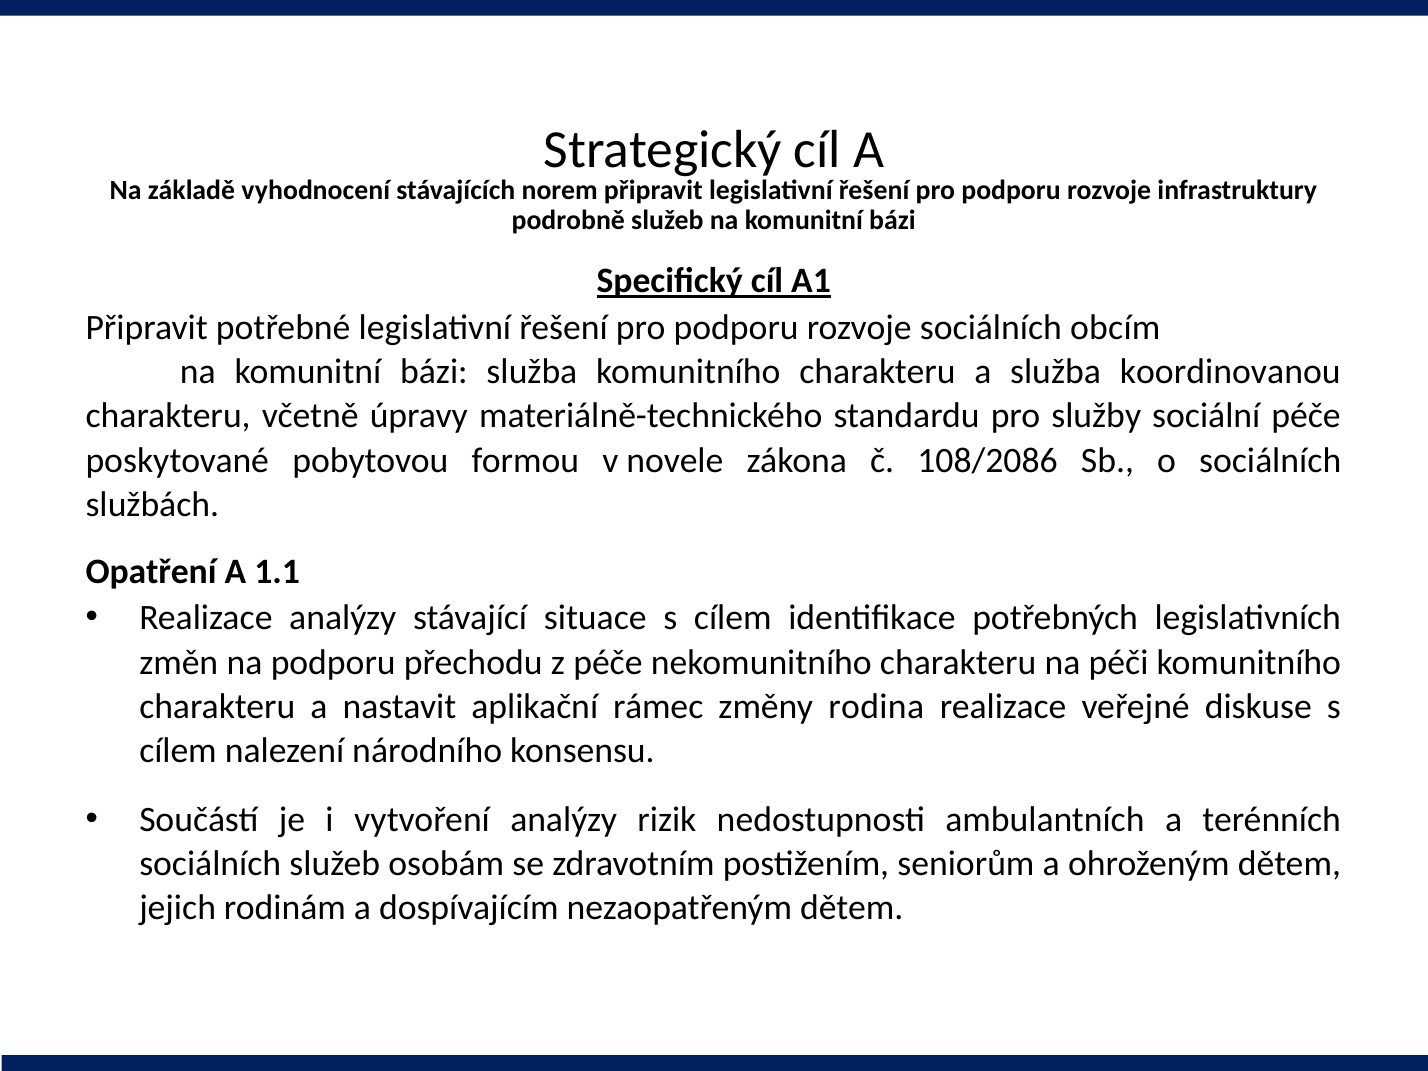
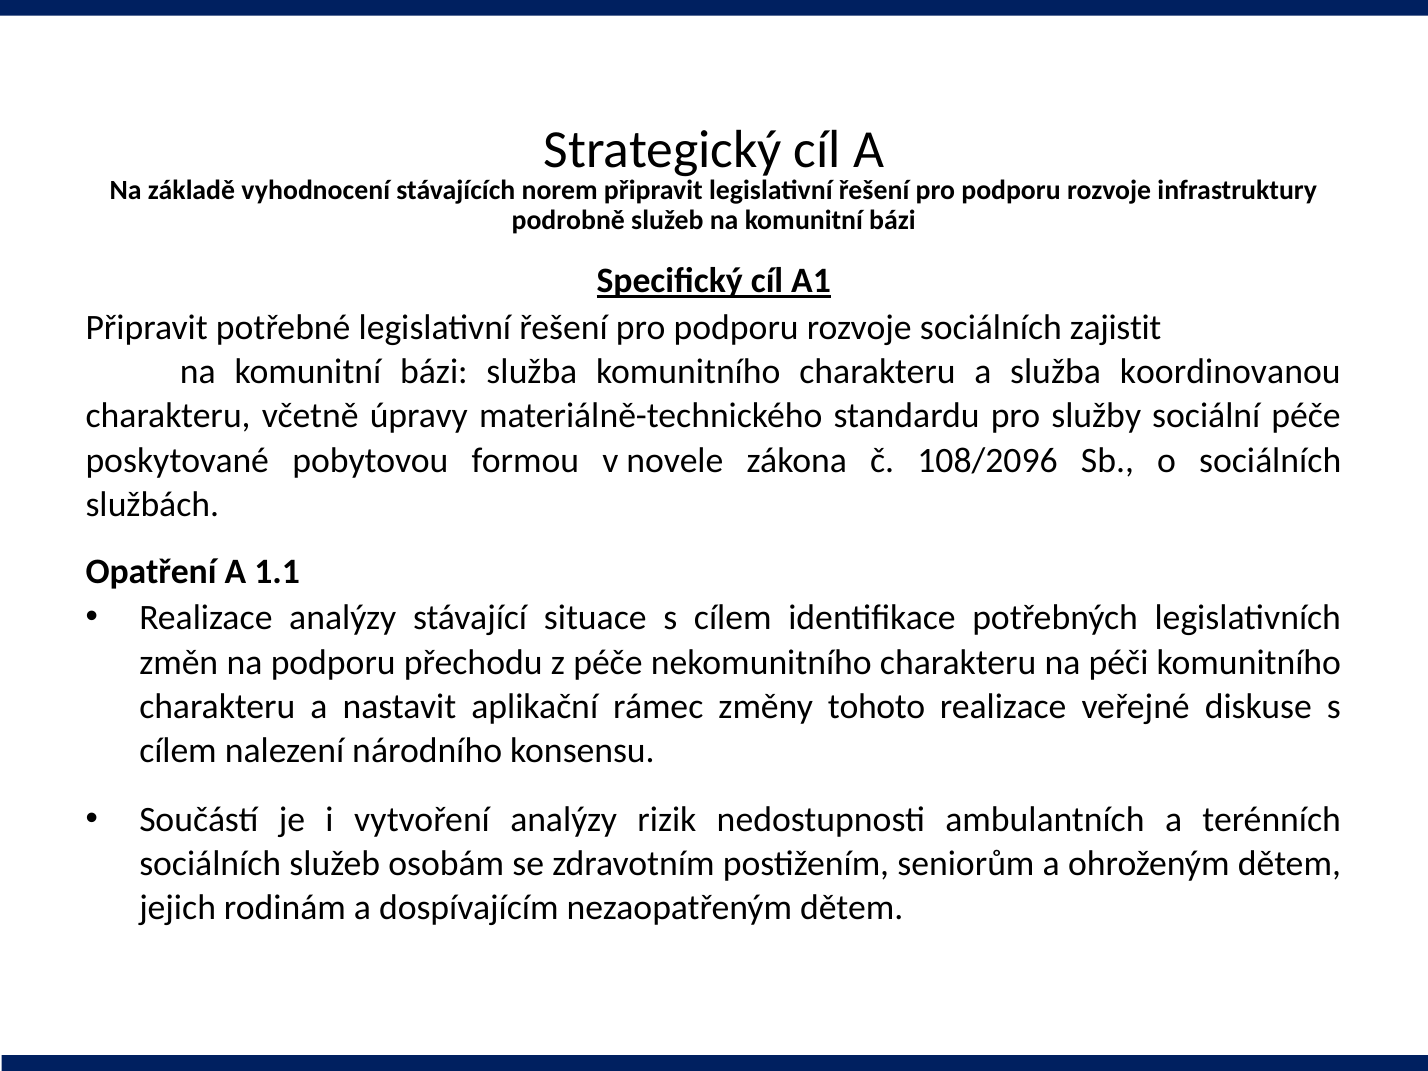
obcím: obcím -> zajistit (1116, 327)
108/2086: 108/2086 -> 108/2096 (988, 460)
rodina: rodina -> tohoto (877, 707)
